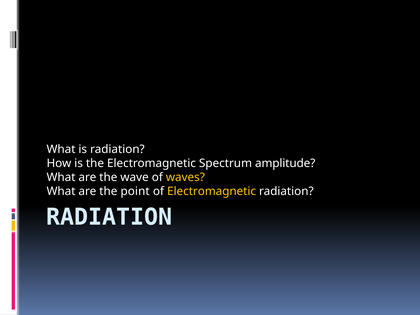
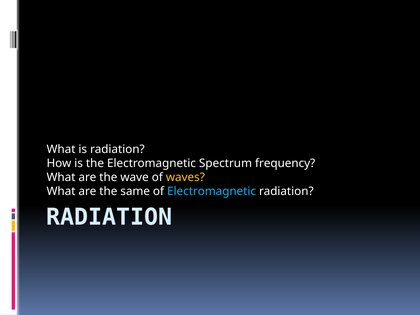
amplitude: amplitude -> frequency (285, 163)
point: point -> same (135, 191)
Electromagnetic colour: yellow -> light blue (212, 191)
